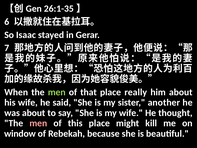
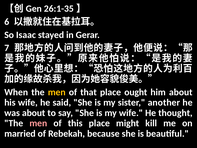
men colour: light green -> yellow (57, 92)
really: really -> ought (136, 92)
window: window -> married (20, 133)
